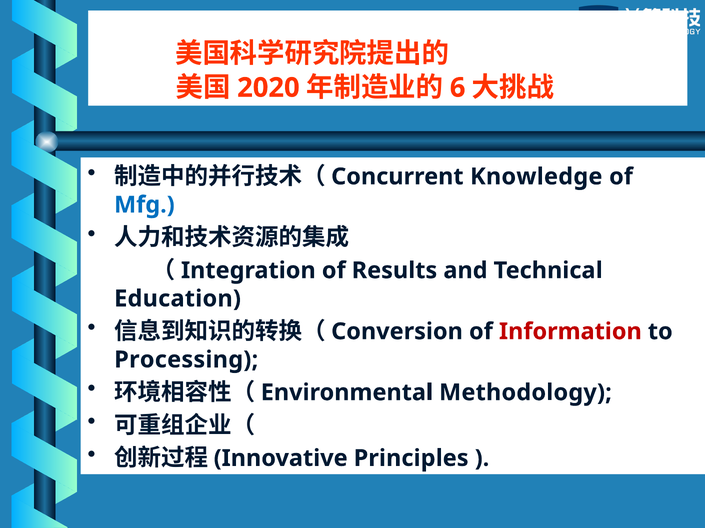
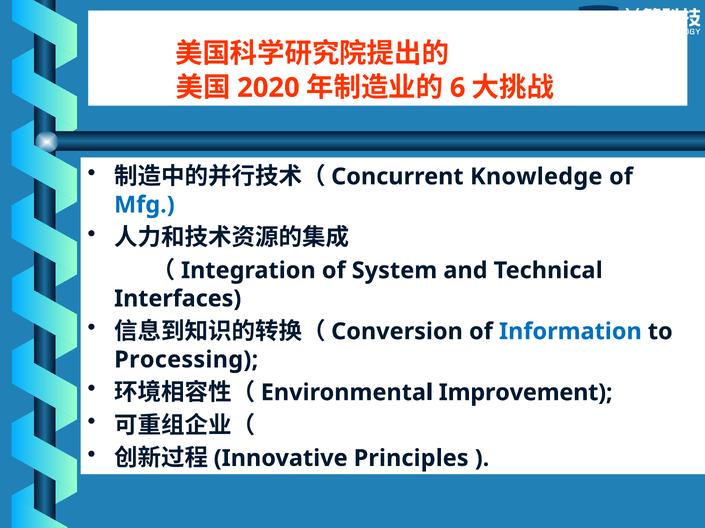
Results: Results -> System (394, 271)
Education: Education -> Interfaces (178, 299)
Information colour: red -> blue (570, 332)
Methodology: Methodology -> Improvement (526, 393)
